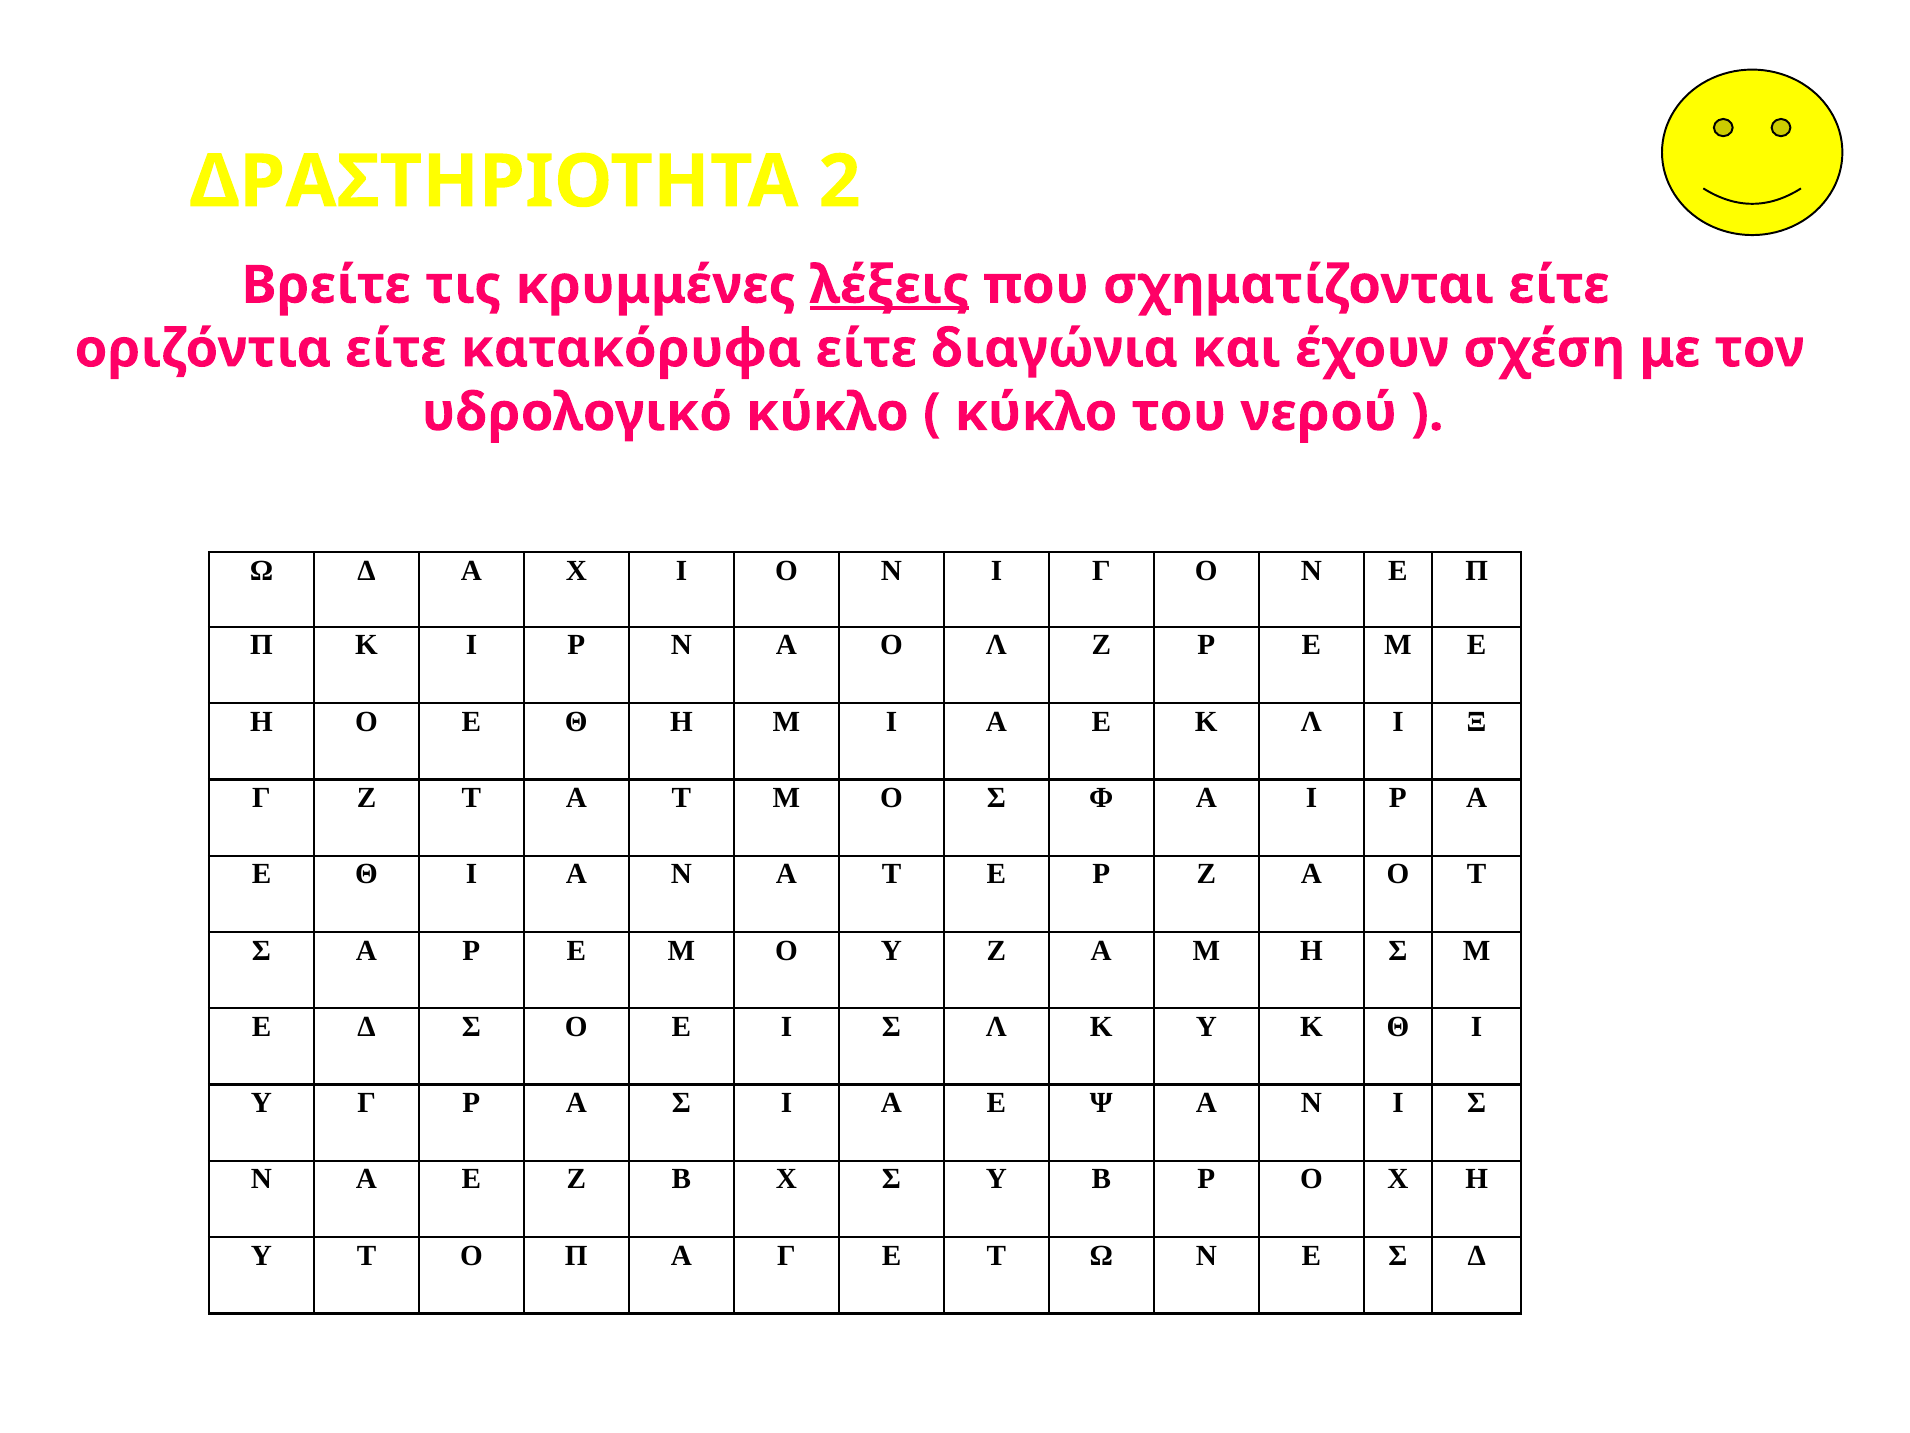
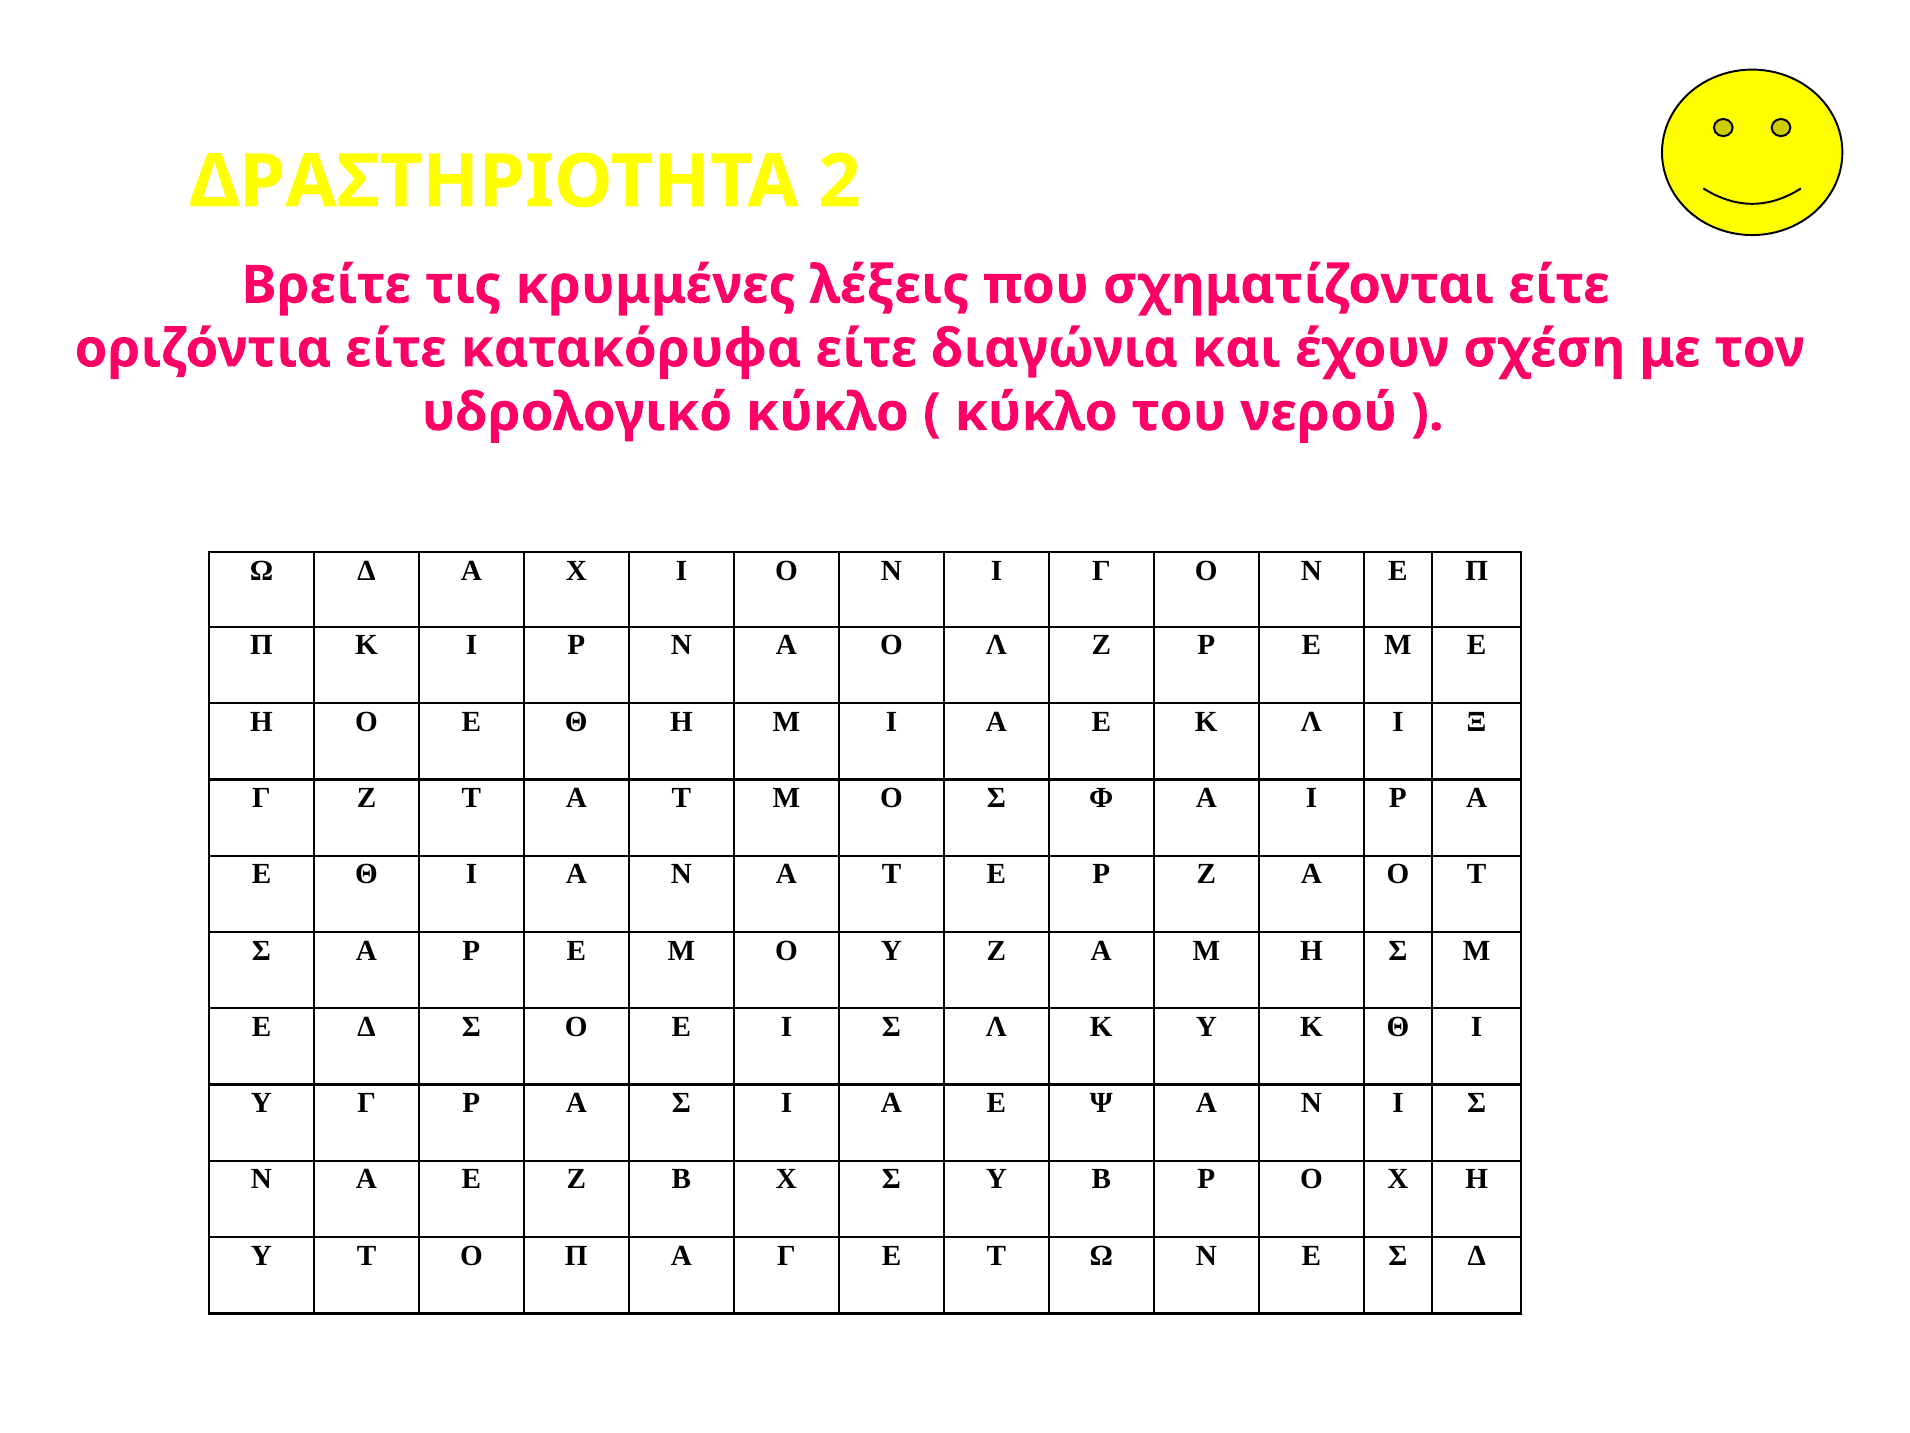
λέξεις underline: present -> none (889, 285)
